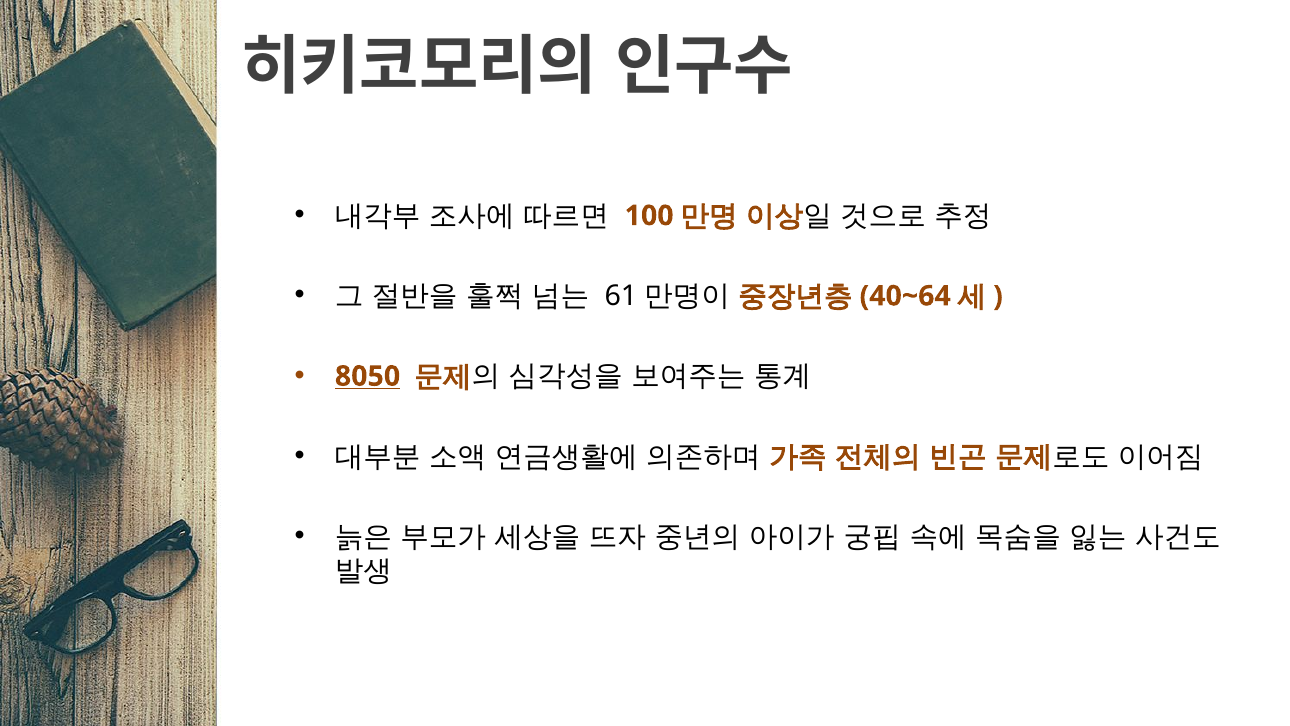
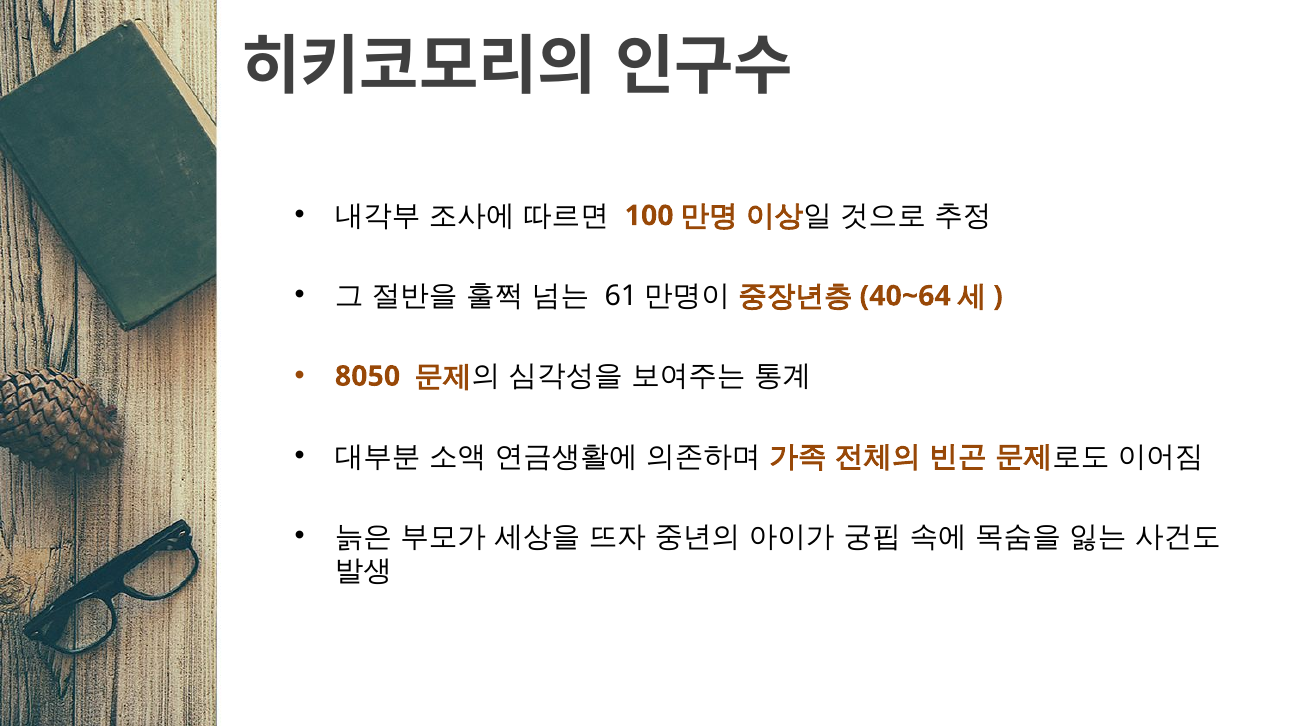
8050 underline: present -> none (368, 376)
